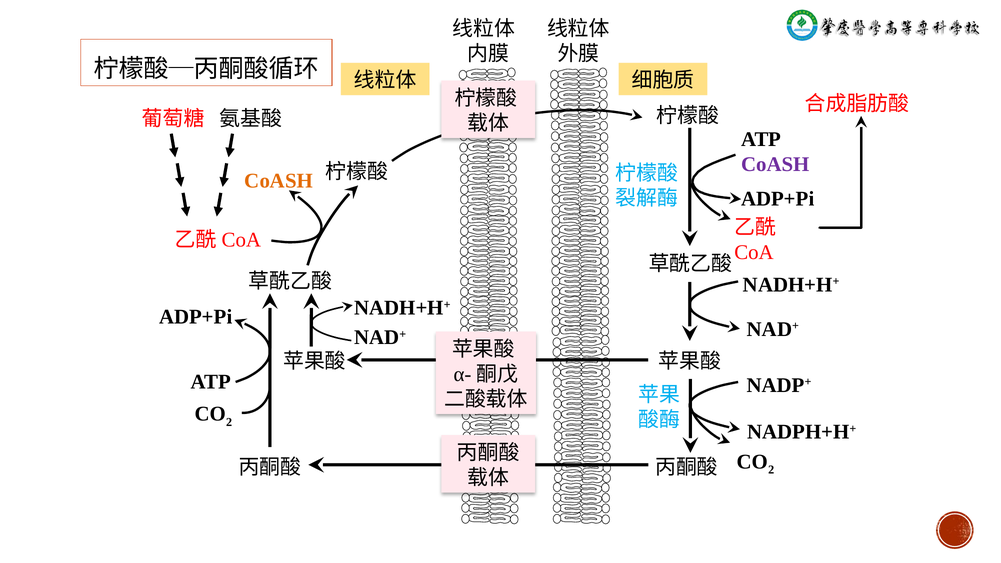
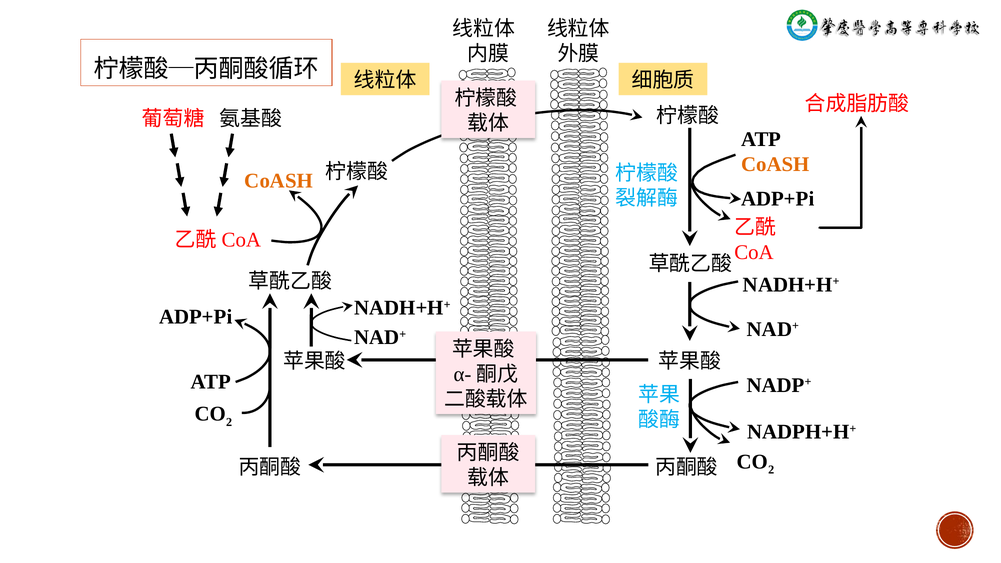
CoASH colour: purple -> orange (775, 165)
